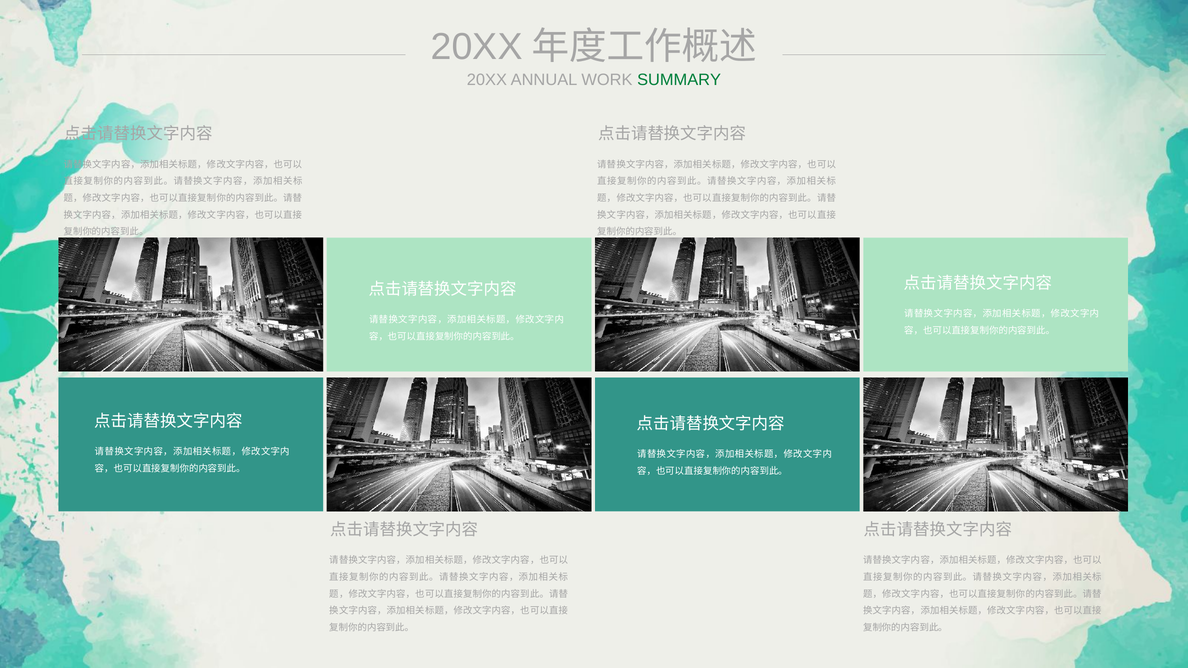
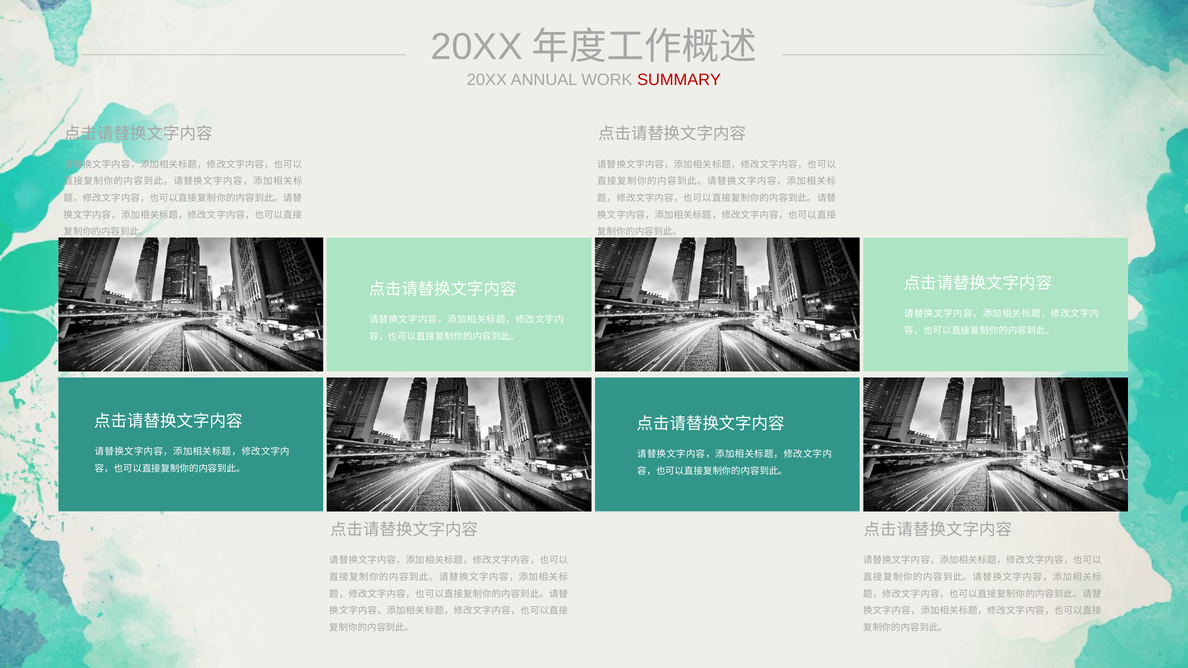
SUMMARY colour: green -> red (679, 80)
